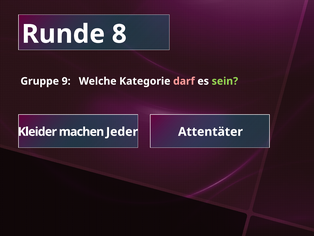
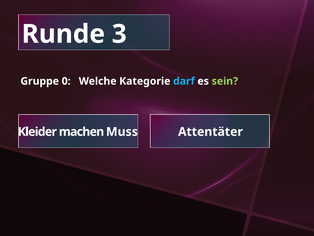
8: 8 -> 3 (119, 34)
9: 9 -> 0 (66, 81)
darf colour: pink -> light blue (184, 81)
Jeder: Jeder -> Muss (122, 132)
